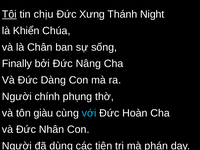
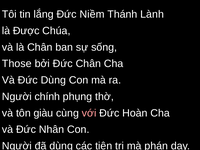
Tôi underline: present -> none (9, 14)
chịu: chịu -> lắng (44, 14)
Xưng: Xưng -> Niềm (92, 14)
Night: Night -> Lành (152, 14)
Khiển: Khiển -> Được (26, 31)
Finally: Finally -> Those (17, 64)
Ðức Nâng: Nâng -> Chân (88, 64)
Ðức Dàng: Dàng -> Dùng (53, 80)
với colour: light blue -> pink (89, 113)
